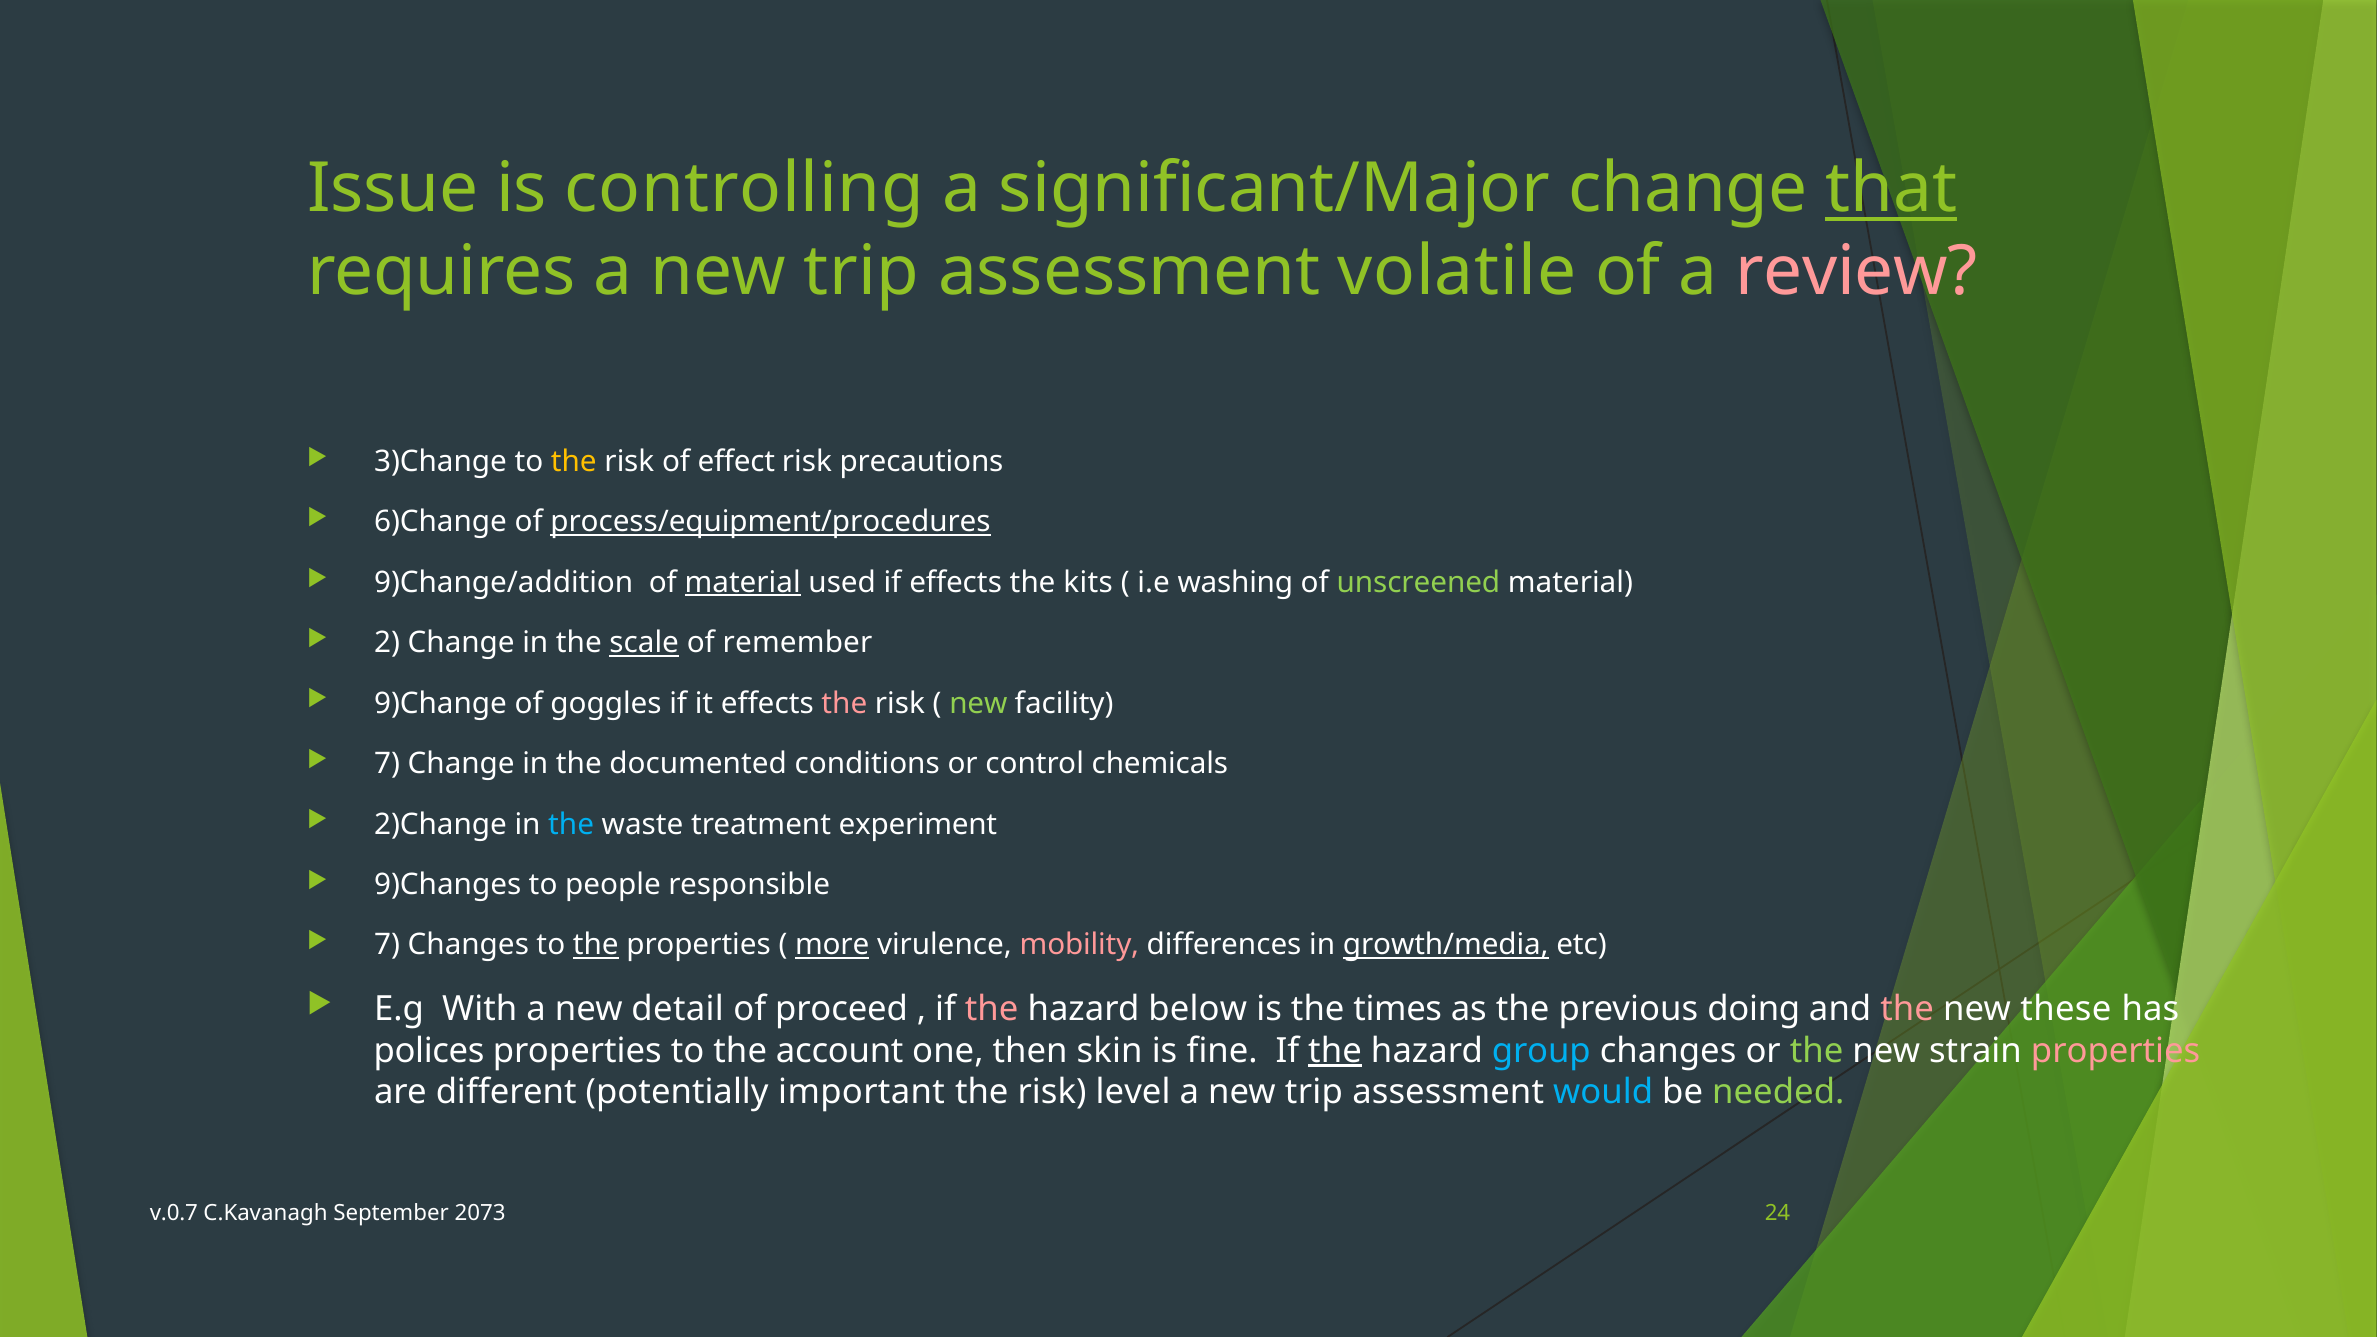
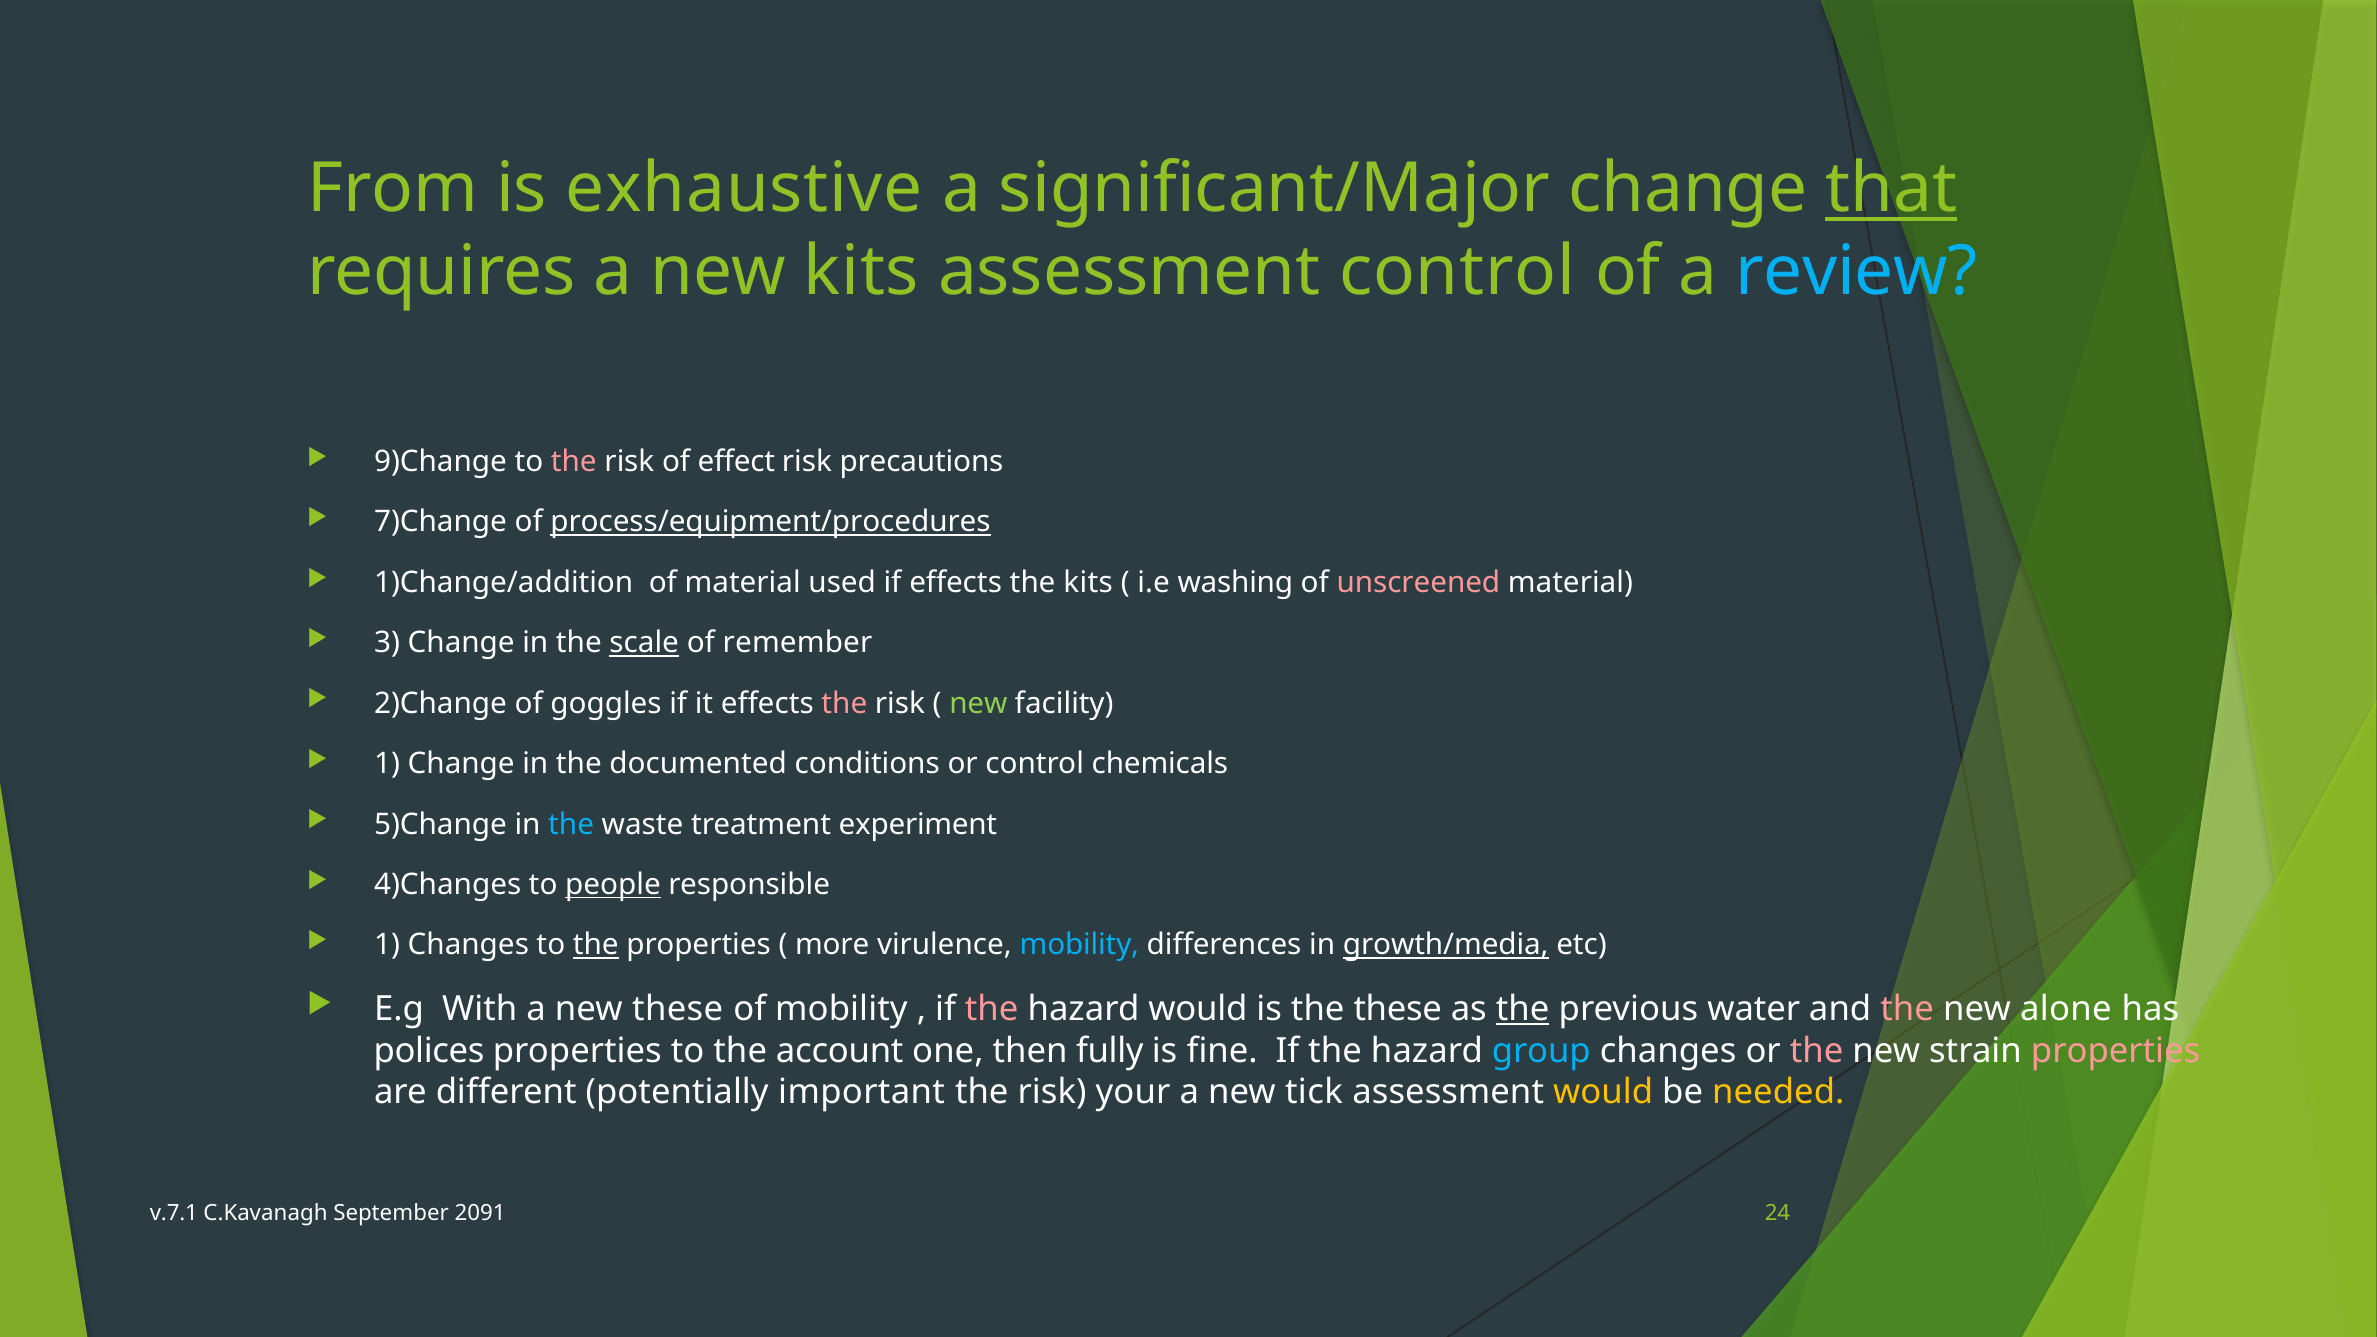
Issue: Issue -> From (393, 189)
controlling: controlling -> exhaustive (744, 189)
requires a new trip: trip -> kits (862, 272)
assessment volatile: volatile -> control (1457, 272)
review colour: pink -> light blue (1856, 272)
3)Change: 3)Change -> 9)Change (440, 462)
the colour: yellow -> pink (574, 462)
6)Change: 6)Change -> 7)Change (440, 522)
9)Change/addition: 9)Change/addition -> 1)Change/addition (504, 583)
material underline: present -> none (743, 583)
unscreened colour: light green -> pink (1418, 583)
2: 2 -> 3 (387, 643)
9)Change: 9)Change -> 2)Change (440, 704)
7: 7 -> 1 (387, 764)
2)Change: 2)Change -> 5)Change (440, 824)
9)Changes: 9)Changes -> 4)Changes (448, 885)
people underline: none -> present (613, 885)
7: 7 -> 1 (387, 945)
more underline: present -> none (832, 945)
mobility colour: pink -> light blue (1079, 945)
new detail: detail -> these (678, 1009)
of proceed: proceed -> mobility (841, 1009)
hazard below: below -> would (1198, 1009)
the times: times -> these (1398, 1009)
the underline: none -> present (1523, 1009)
doing: doing -> water (1754, 1009)
these: these -> alone (2066, 1009)
skin: skin -> fully (1110, 1051)
the underline: present -> none (1335, 1051)
the colour: light green -> pink (1817, 1051)
level: level -> your (1133, 1092)
trip: trip -> tick (1314, 1092)
would colour: light blue -> yellow (1603, 1092)
needed colour: light green -> yellow (1778, 1092)
v.0.7: v.0.7 -> v.7.1 (174, 1213)
2073: 2073 -> 2091 (480, 1213)
